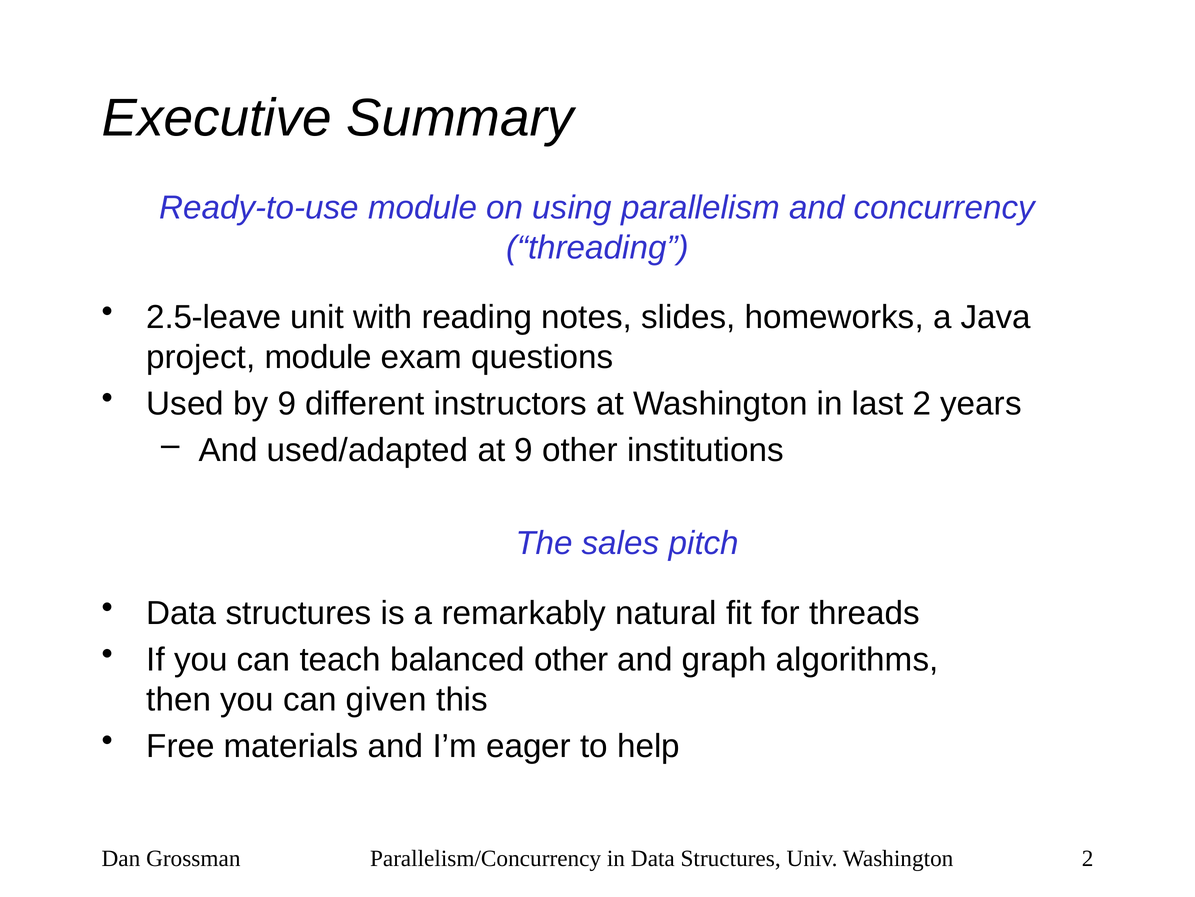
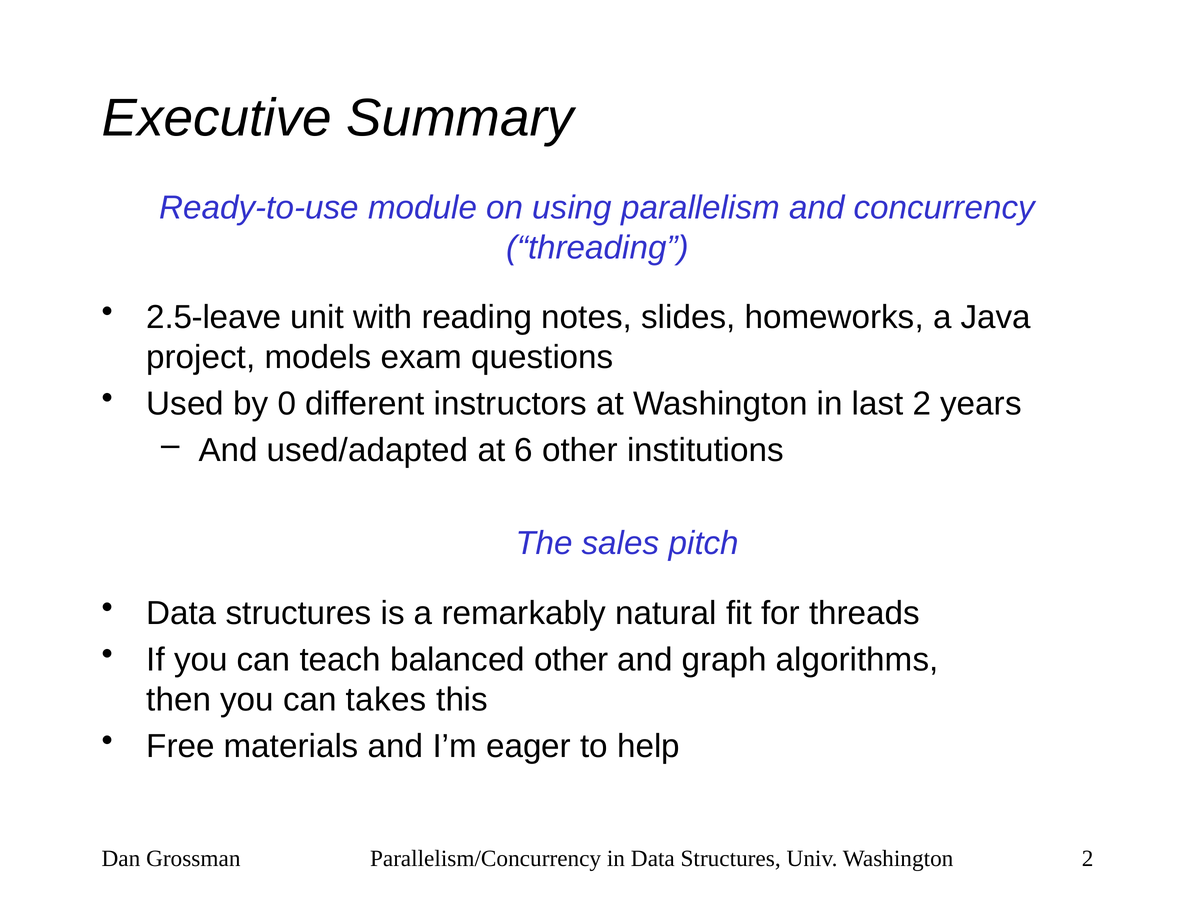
project module: module -> models (318, 357)
by 9: 9 -> 0 (287, 403)
at 9: 9 -> 6 (524, 450)
given: given -> takes (386, 699)
